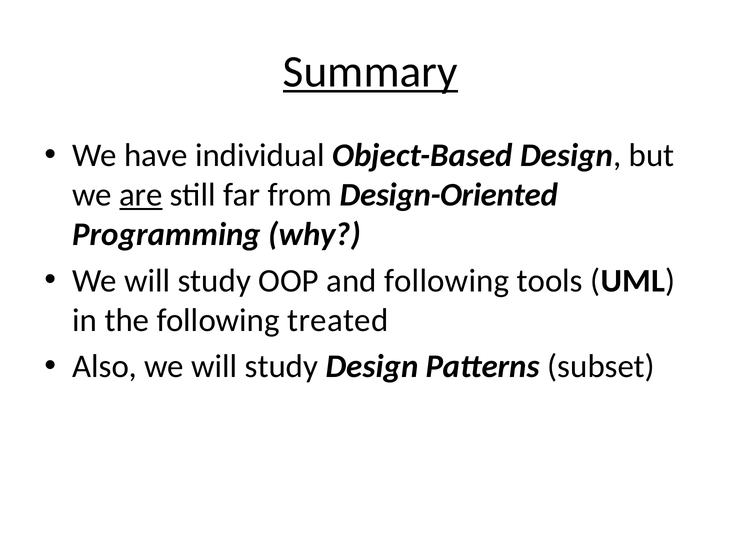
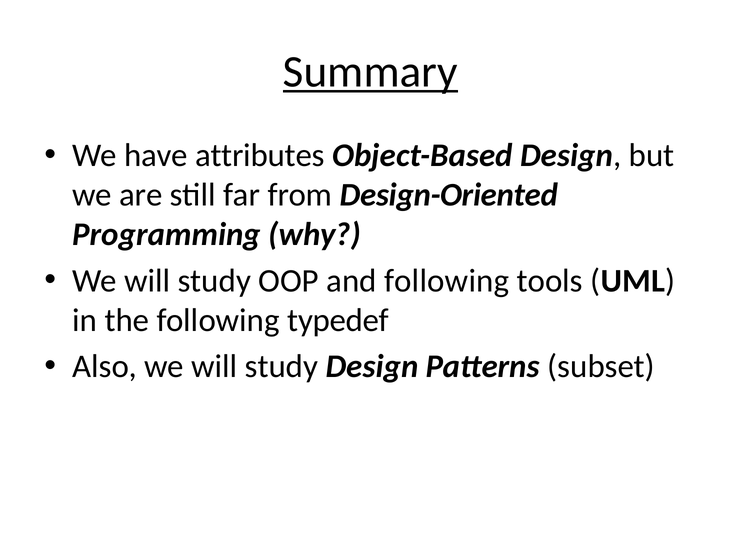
individual: individual -> attributes (260, 155)
are underline: present -> none (141, 195)
treated: treated -> typedef (338, 320)
